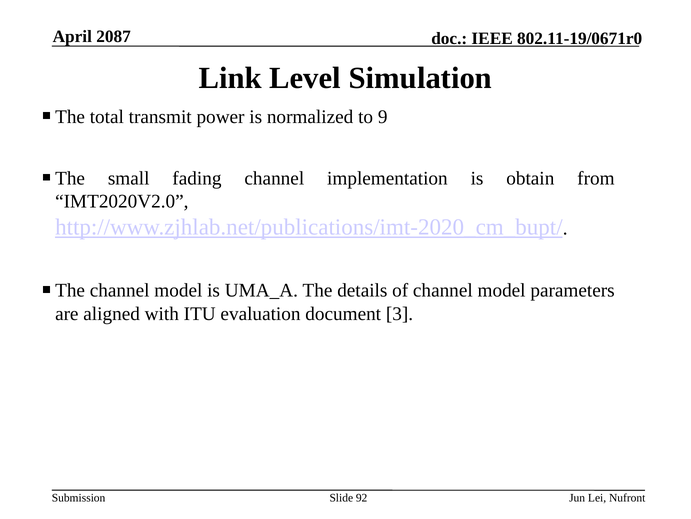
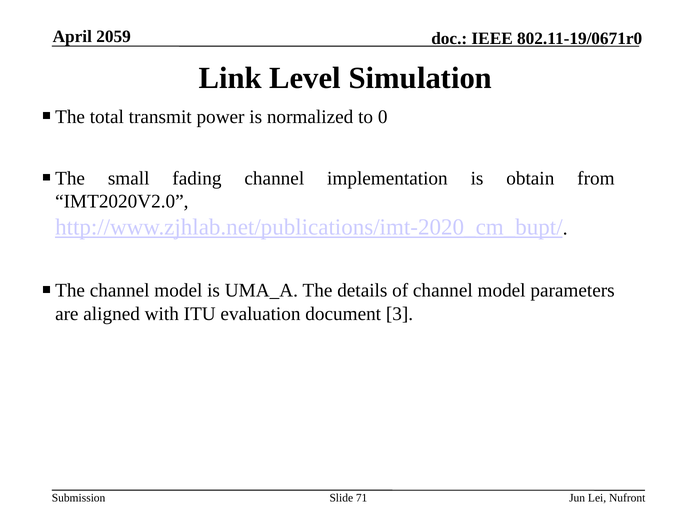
2087: 2087 -> 2059 (114, 37)
9: 9 -> 0 (383, 117)
92: 92 -> 71 (362, 497)
